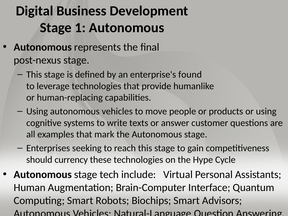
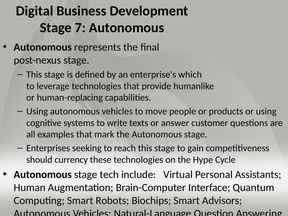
1: 1 -> 7 (80, 28)
found: found -> which (190, 75)
